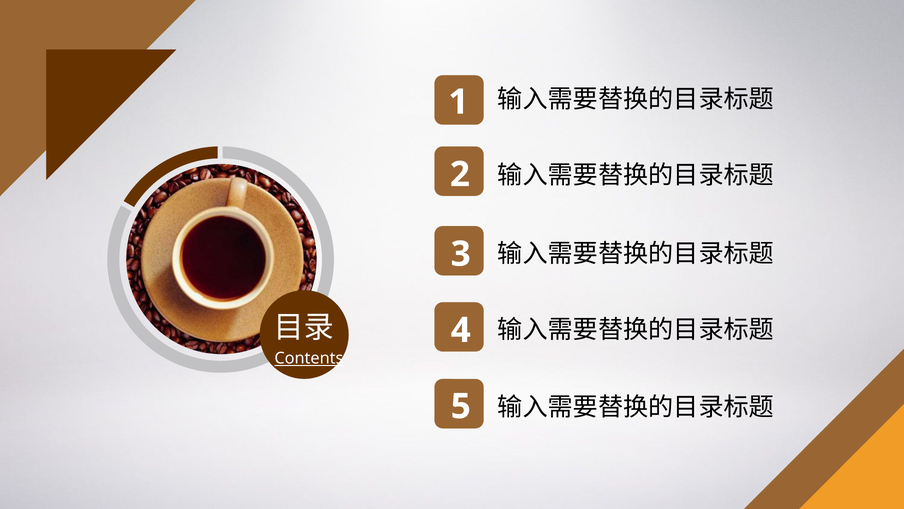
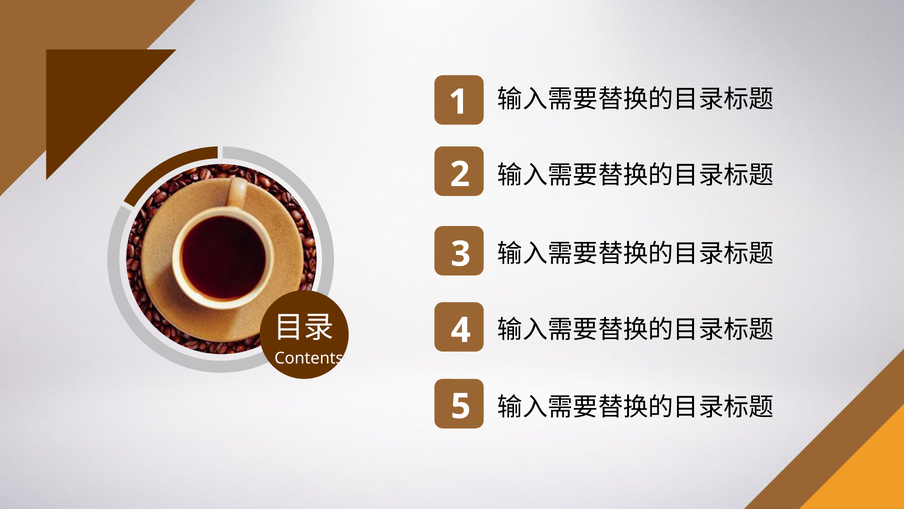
Contents underline: present -> none (309, 358)
